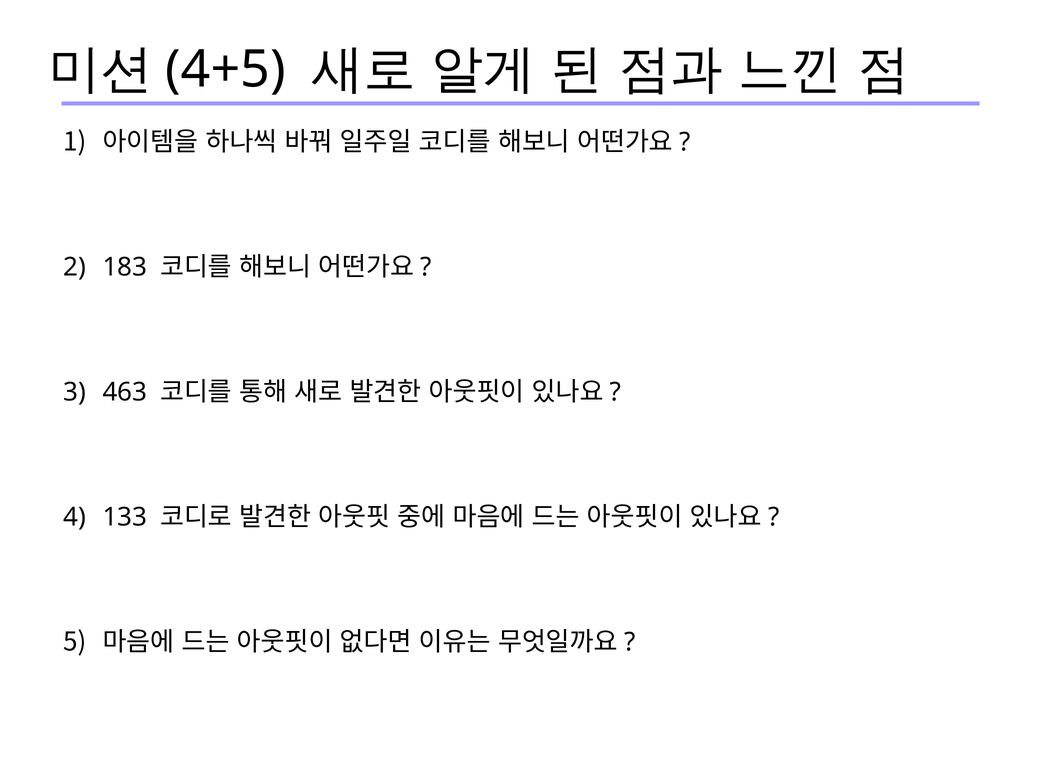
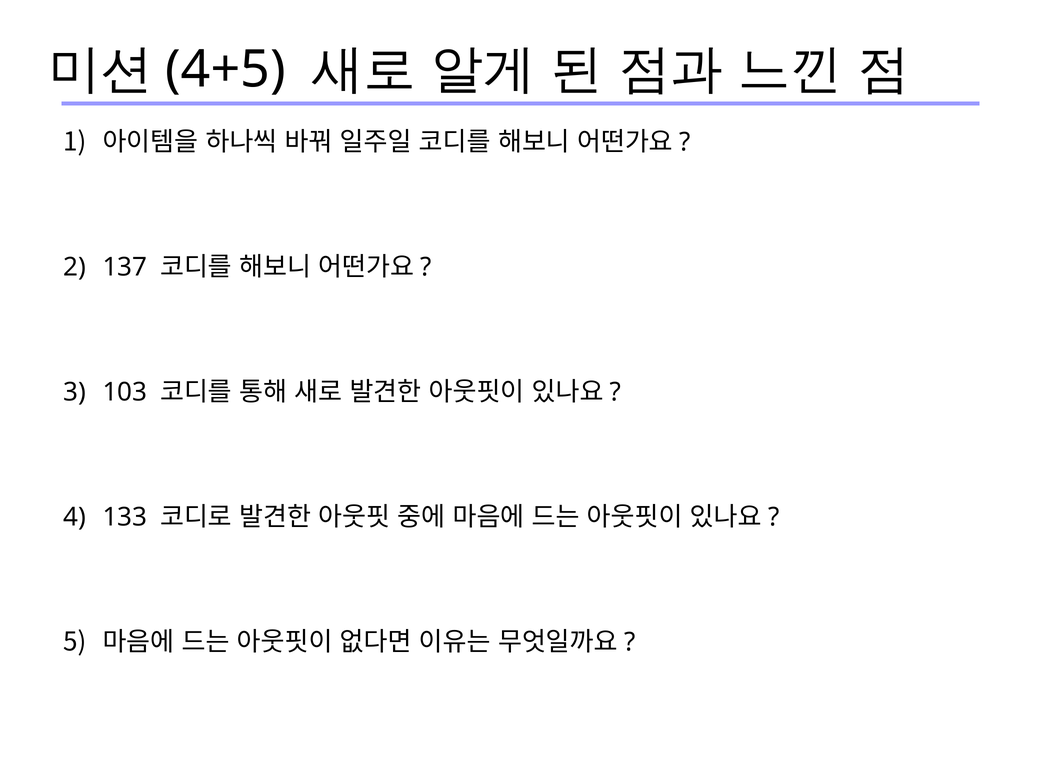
183: 183 -> 137 (125, 267)
463: 463 -> 103 (125, 392)
